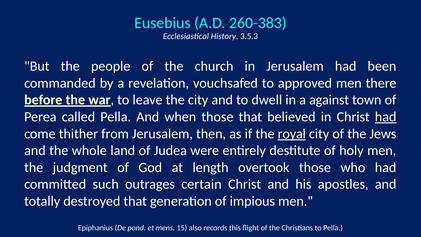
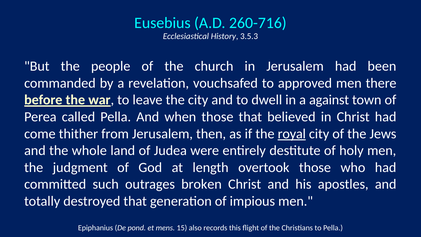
260-383: 260-383 -> 260-716 (258, 23)
had underline: present -> none (386, 117)
certain: certain -> broken (202, 184)
